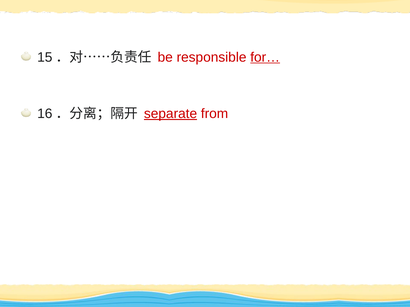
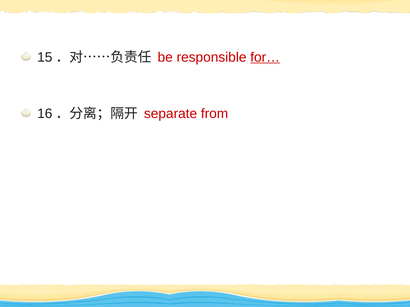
separate underline: present -> none (171, 114)
